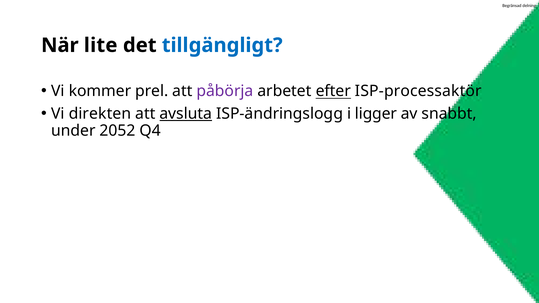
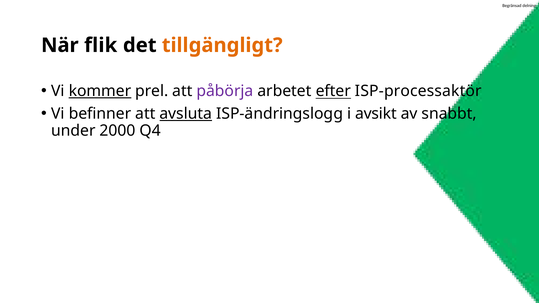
lite: lite -> flik (101, 45)
tillgängligt colour: blue -> orange (222, 45)
kommer underline: none -> present (100, 91)
direkten: direkten -> befinner (100, 114)
ligger: ligger -> avsikt (376, 114)
2052: 2052 -> 2000 (118, 131)
